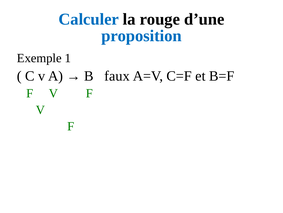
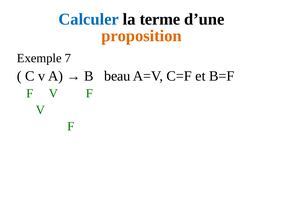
rouge: rouge -> terme (160, 19)
proposition colour: blue -> orange (141, 36)
1: 1 -> 7 (68, 58)
faux: faux -> beau (117, 76)
